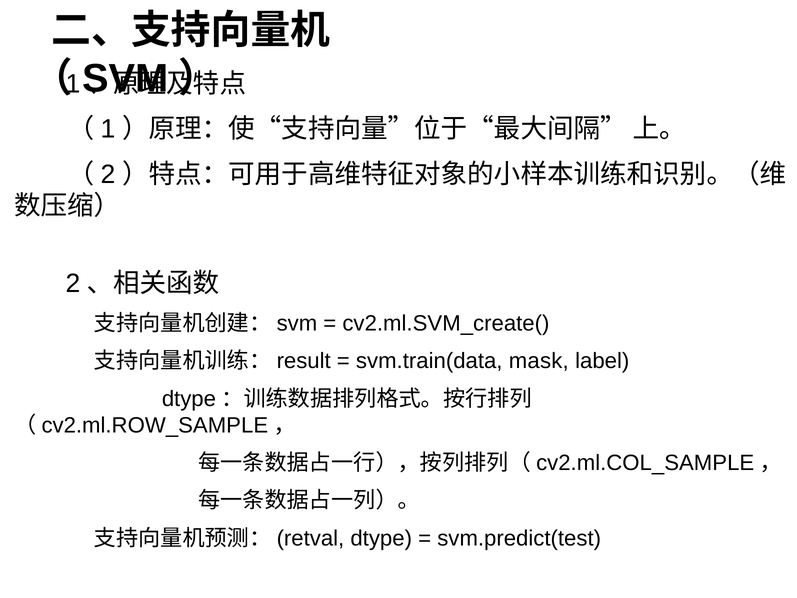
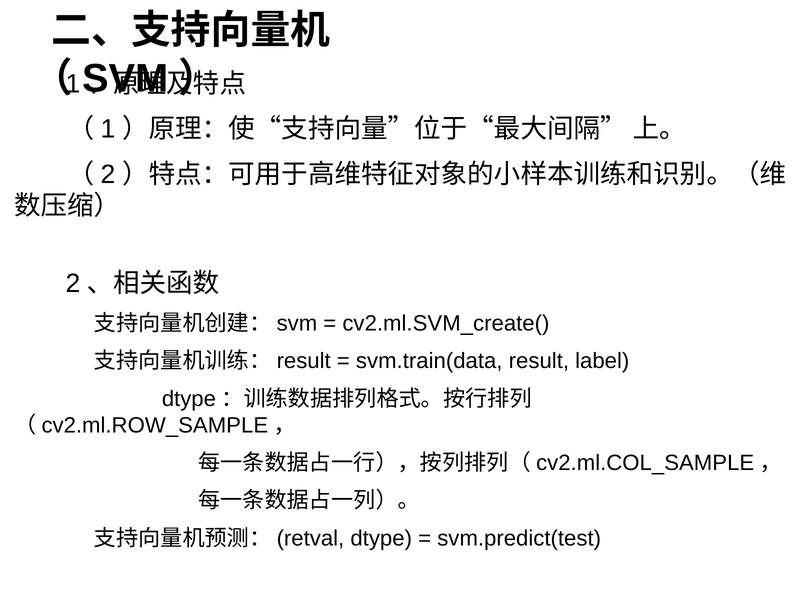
mask: mask -> result (539, 361)
